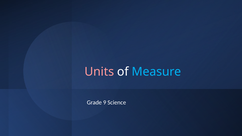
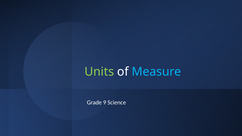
Units colour: pink -> light green (99, 72)
